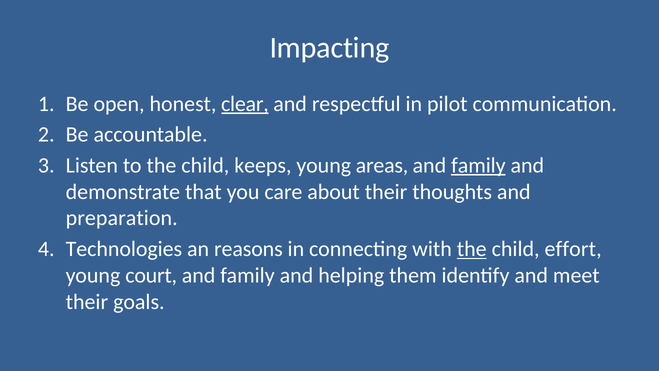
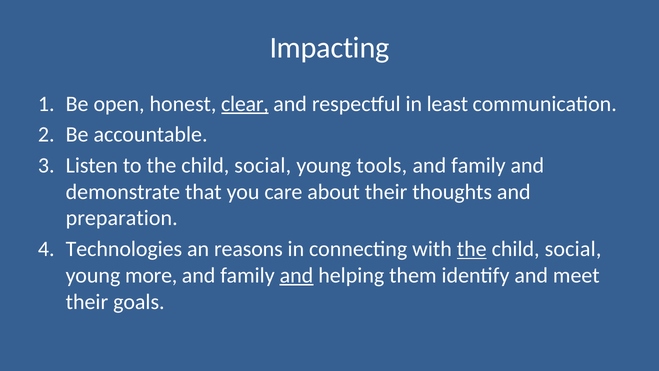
pilot: pilot -> least (447, 104)
to the child keeps: keeps -> social (263, 165)
areas: areas -> tools (382, 165)
family underline: present -> none (478, 165)
effort: effort -> social (573, 249)
court: court -> more (151, 275)
and underline: none -> present (296, 275)
